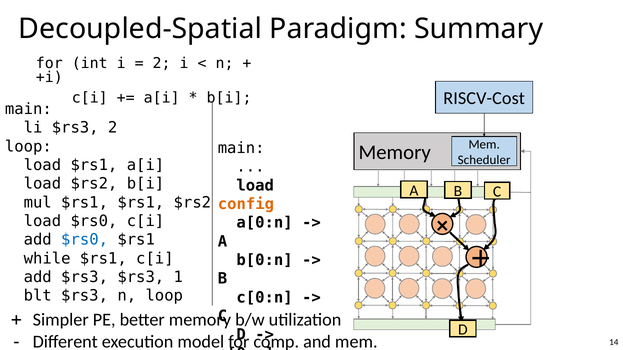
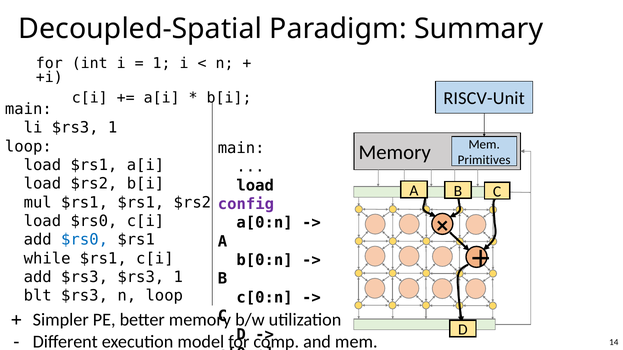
2: 2 -> 1 (162, 63)
RISCV-Cost: RISCV-Cost -> RISCV-Unit (484, 99)
li $rs3 2: 2 -> 1 (113, 128)
Scheduler: Scheduler -> Primitives (484, 160)
config colour: orange -> purple (246, 204)
